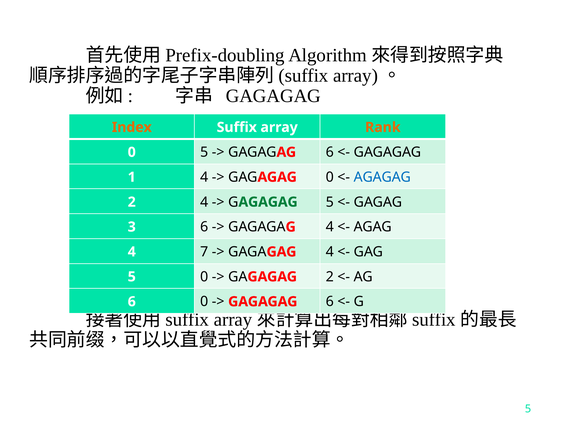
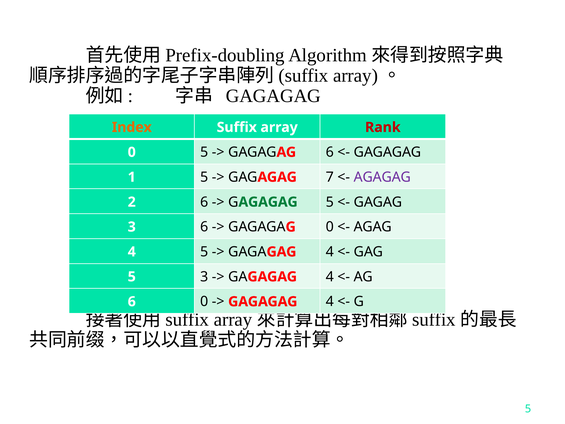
Rank colour: orange -> red (383, 127)
1 4: 4 -> 5 (204, 177)
AGAG 0: 0 -> 7 (330, 177)
AGAGAG colour: blue -> purple (382, 177)
2 4: 4 -> 6 (204, 202)
G 4: 4 -> 0 (330, 227)
4 7: 7 -> 5 (204, 252)
5 0: 0 -> 3 (204, 277)
GAGAG 2: 2 -> 4 (330, 277)
GAGAGAG 6: 6 -> 4 (330, 301)
